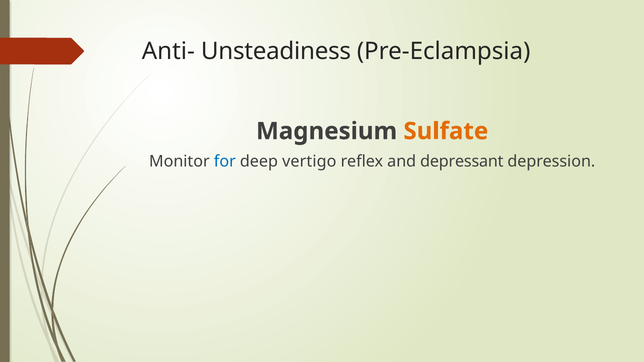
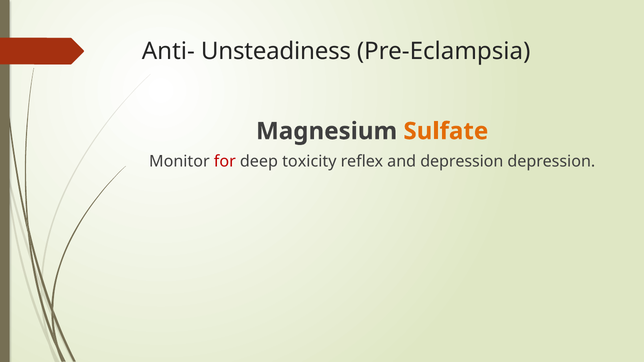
for colour: blue -> red (225, 162)
vertigo: vertigo -> toxicity (309, 162)
and depressant: depressant -> depression (462, 162)
